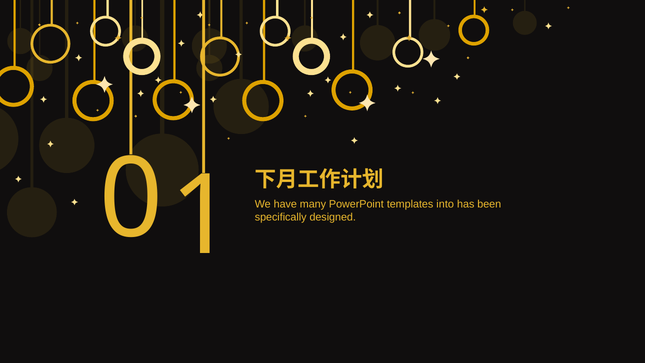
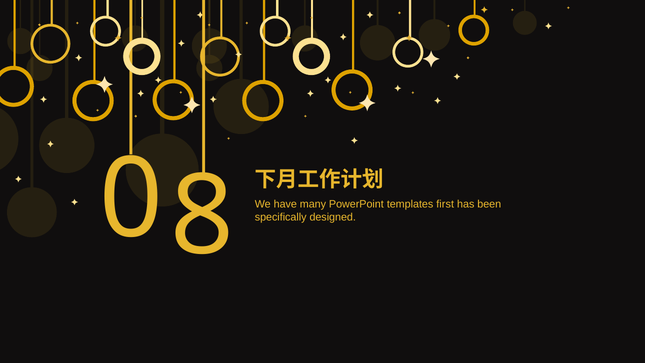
1: 1 -> 8 (202, 216)
into: into -> first (445, 204)
